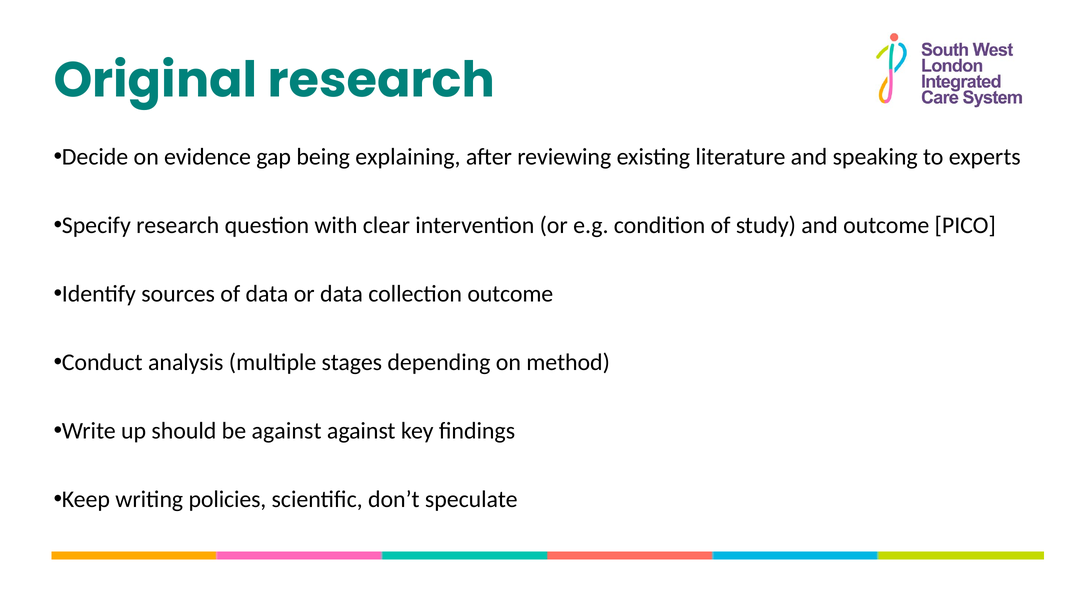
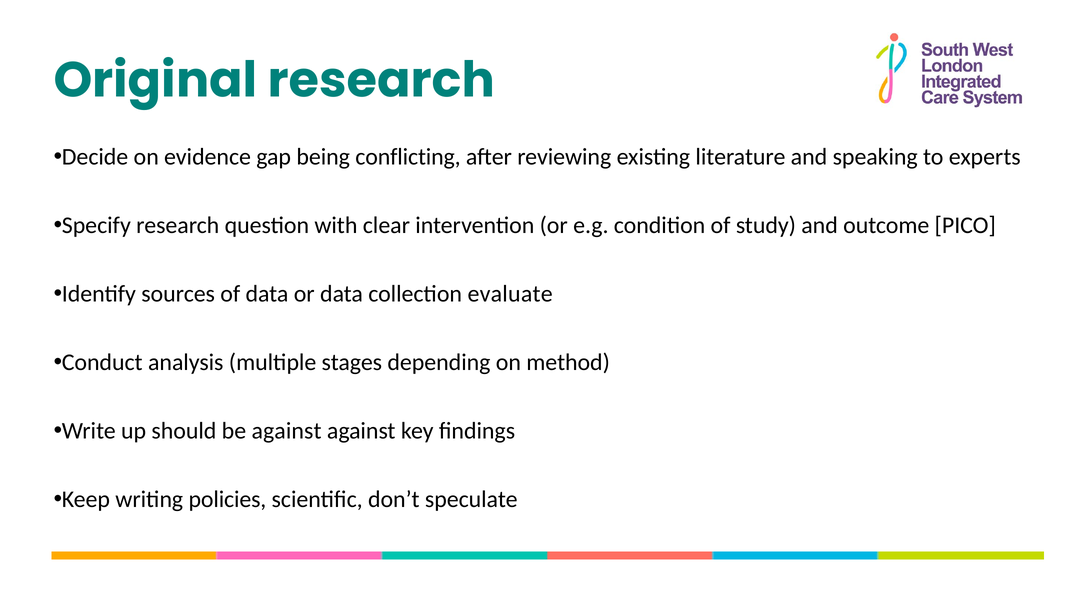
explaining: explaining -> conflicting (408, 157)
collection outcome: outcome -> evaluate (510, 294)
